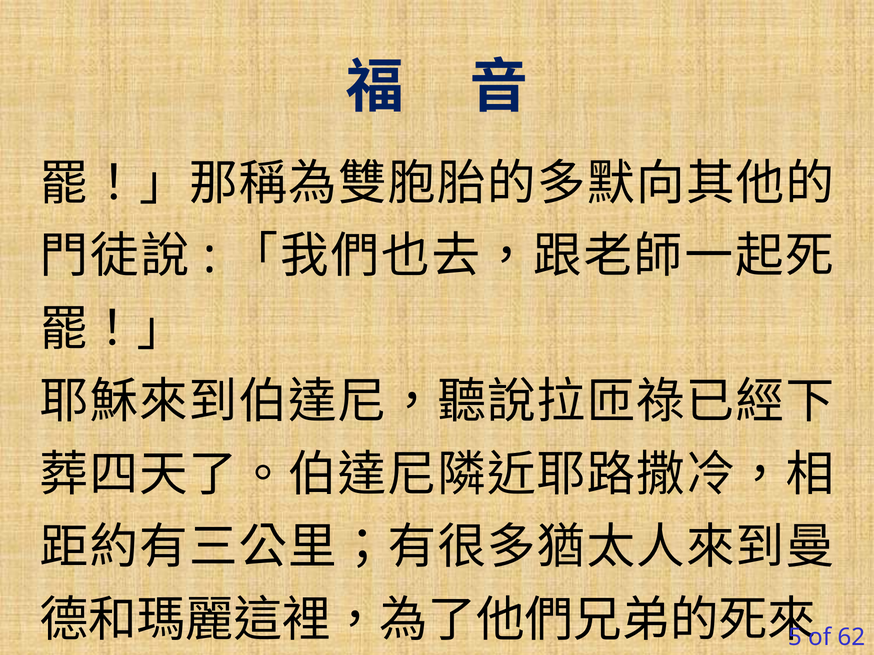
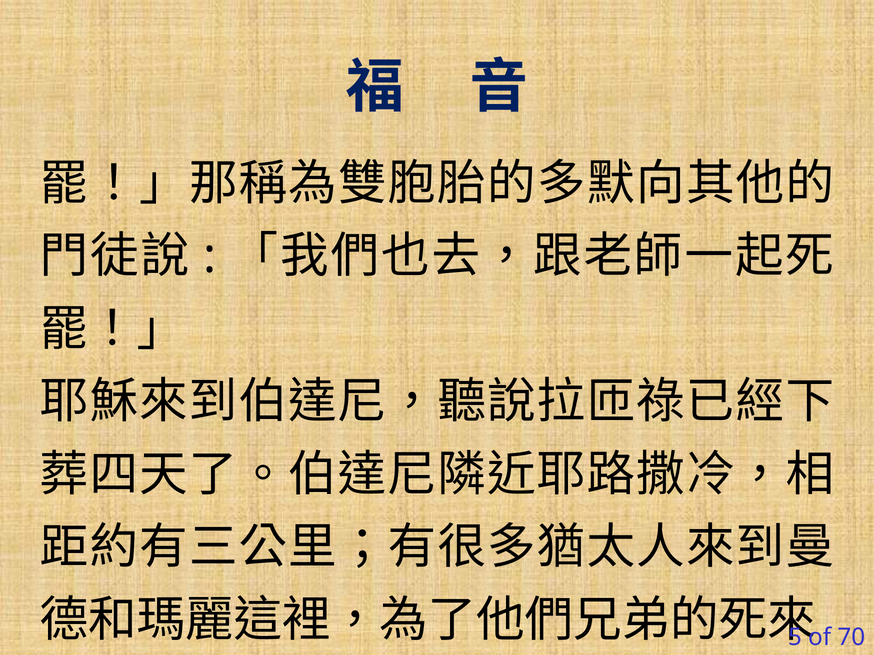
62: 62 -> 70 (851, 638)
